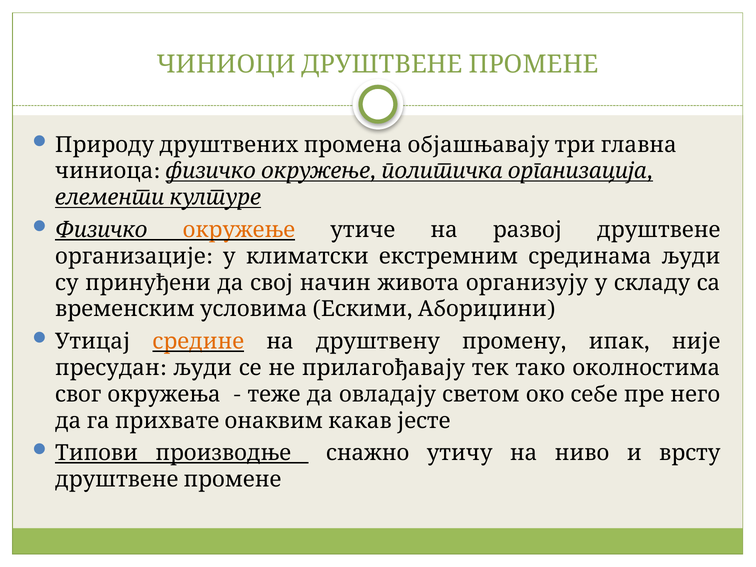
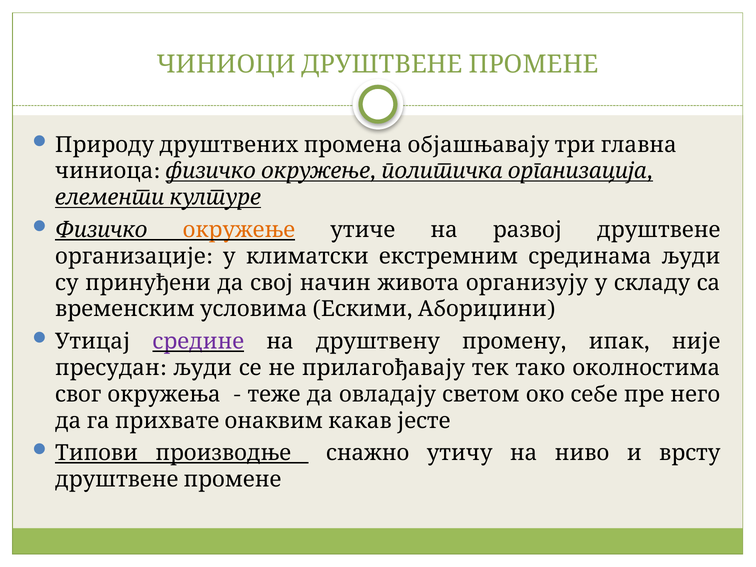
средине colour: orange -> purple (198, 341)
